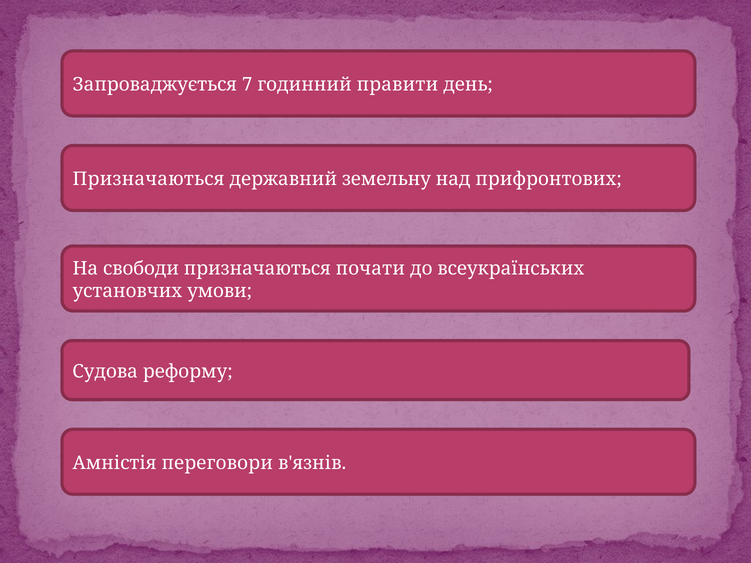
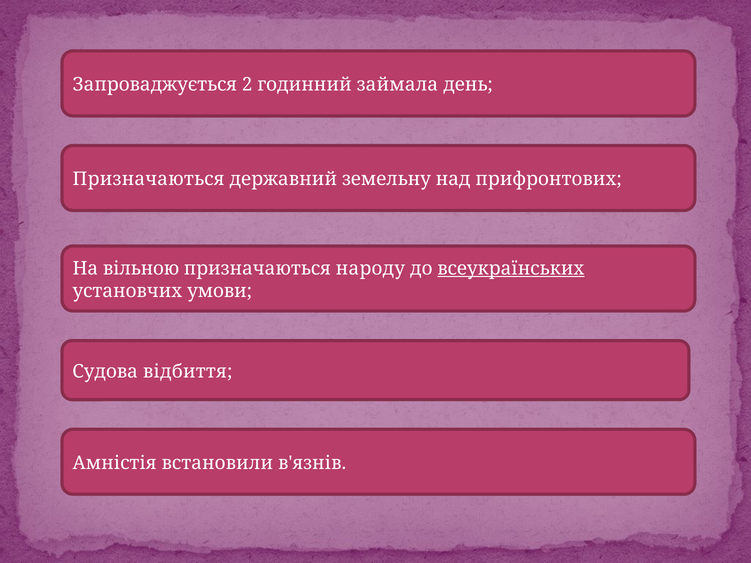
7: 7 -> 2 (247, 85)
правити: правити -> займала (397, 85)
свободи: свободи -> вільною (141, 269)
почати: почати -> народу (370, 269)
всеукраїнських underline: none -> present (511, 269)
реформу: реформу -> відбиття (188, 372)
переговори: переговори -> встановили (217, 463)
